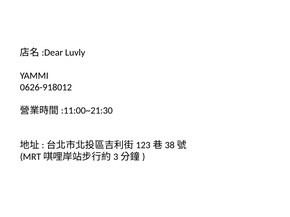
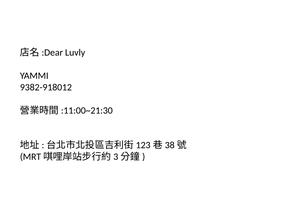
0626-918012: 0626-918012 -> 9382-918012 (46, 87)
